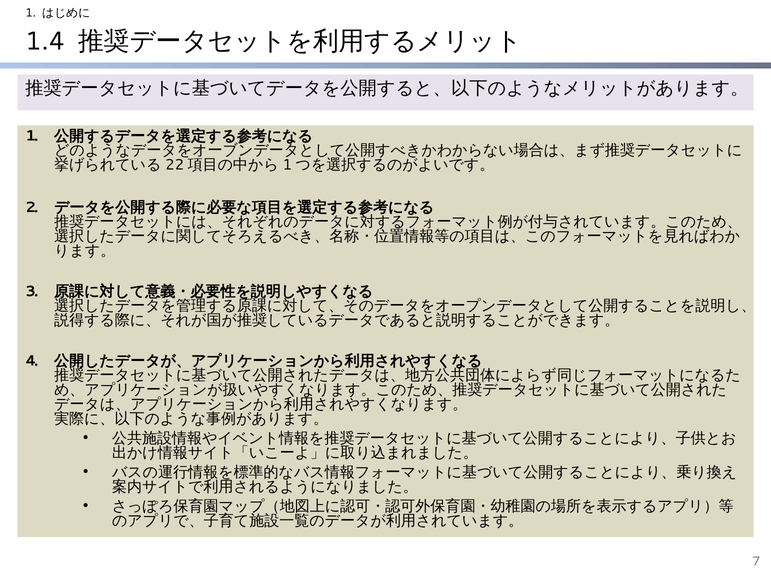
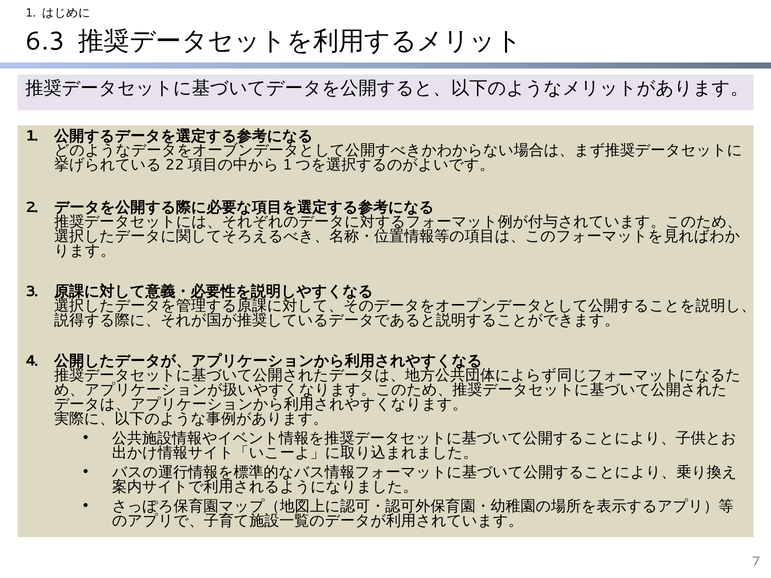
1.4: 1.4 -> 6.3 (45, 41)
